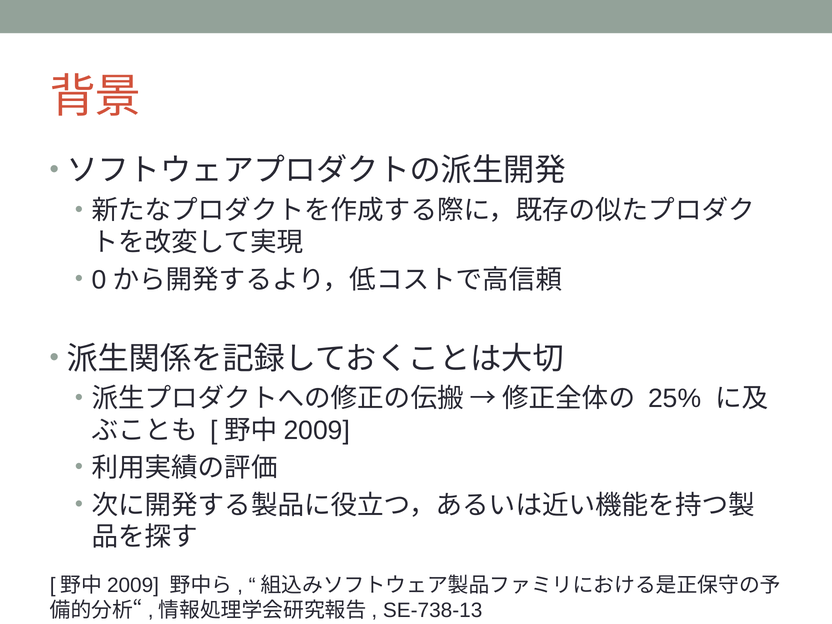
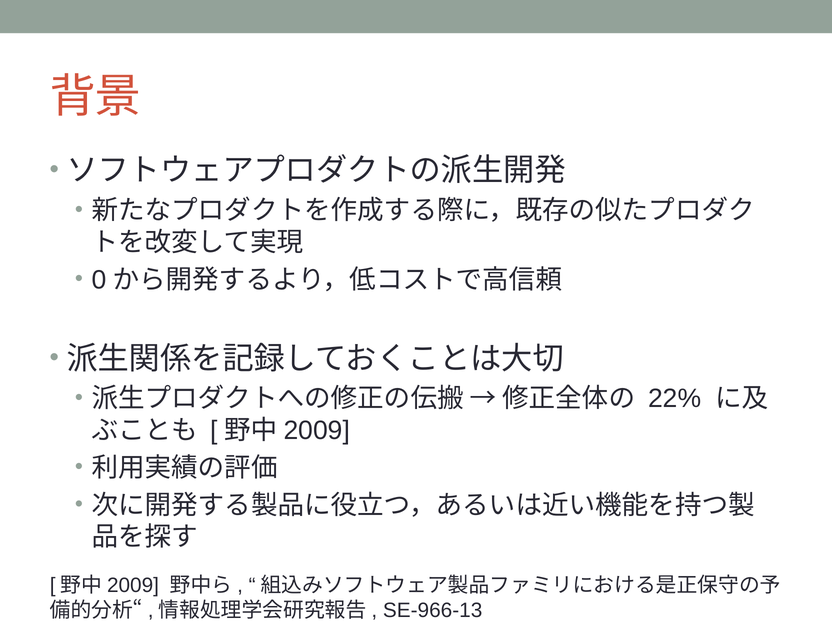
25%: 25% -> 22% (675, 399)
SE-738-13: SE-738-13 -> SE-966-13 (433, 610)
